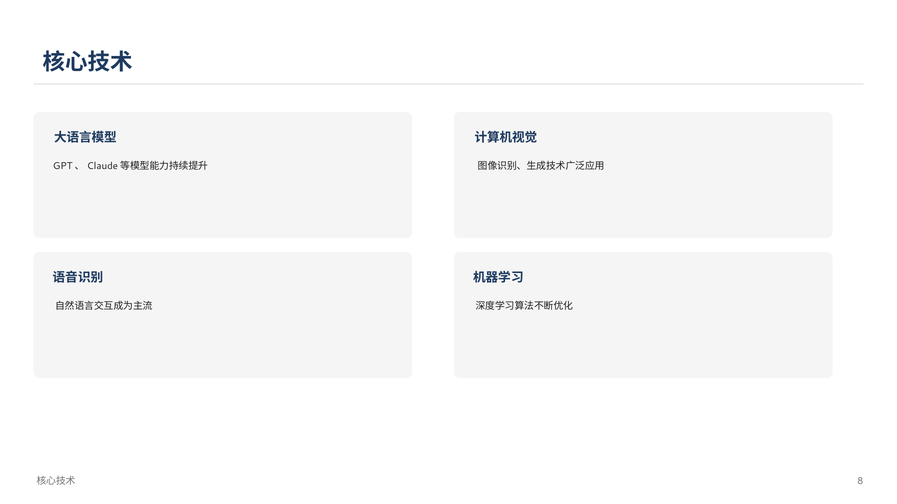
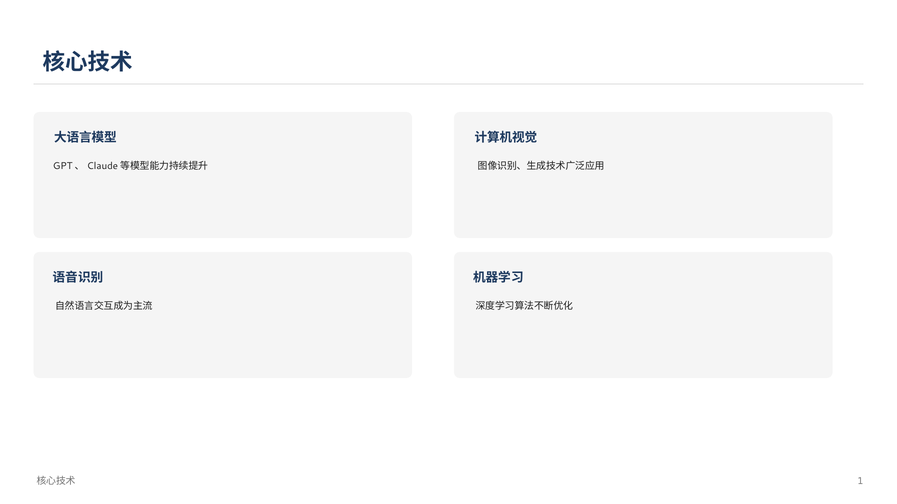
8: 8 -> 1 (860, 482)
